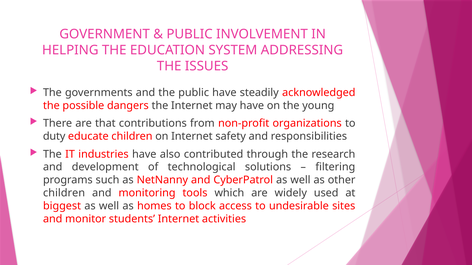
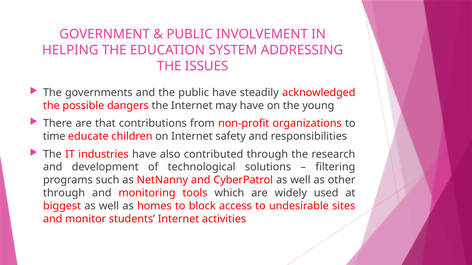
duty: duty -> time (54, 137)
children: children -> through (64, 193)
